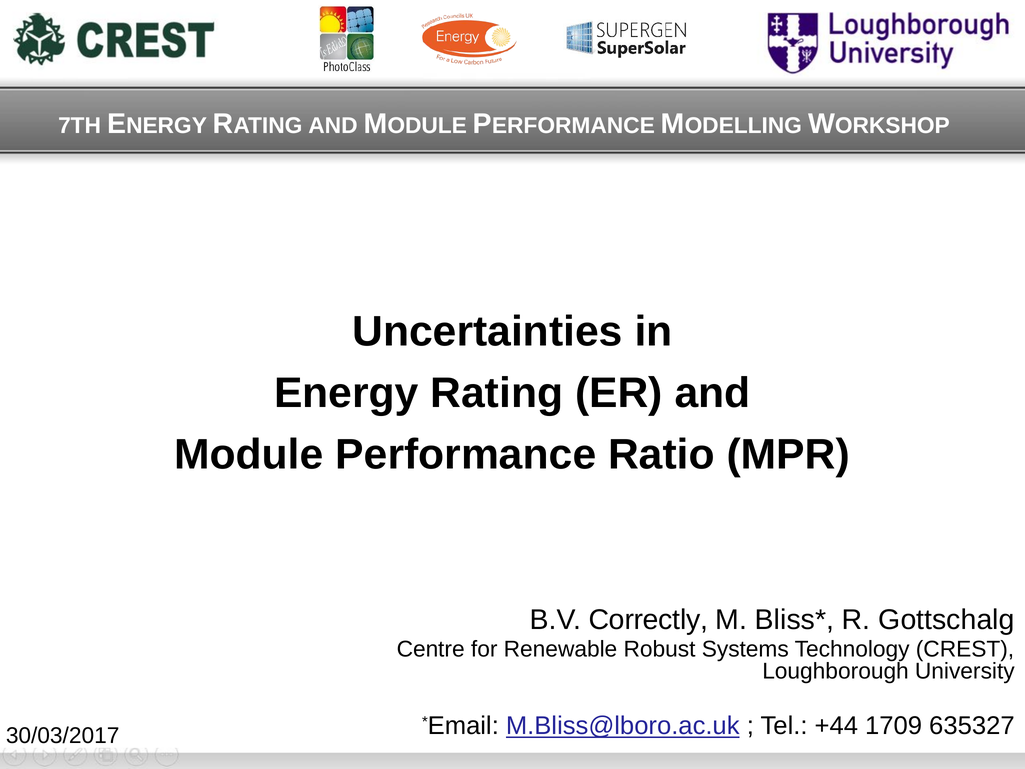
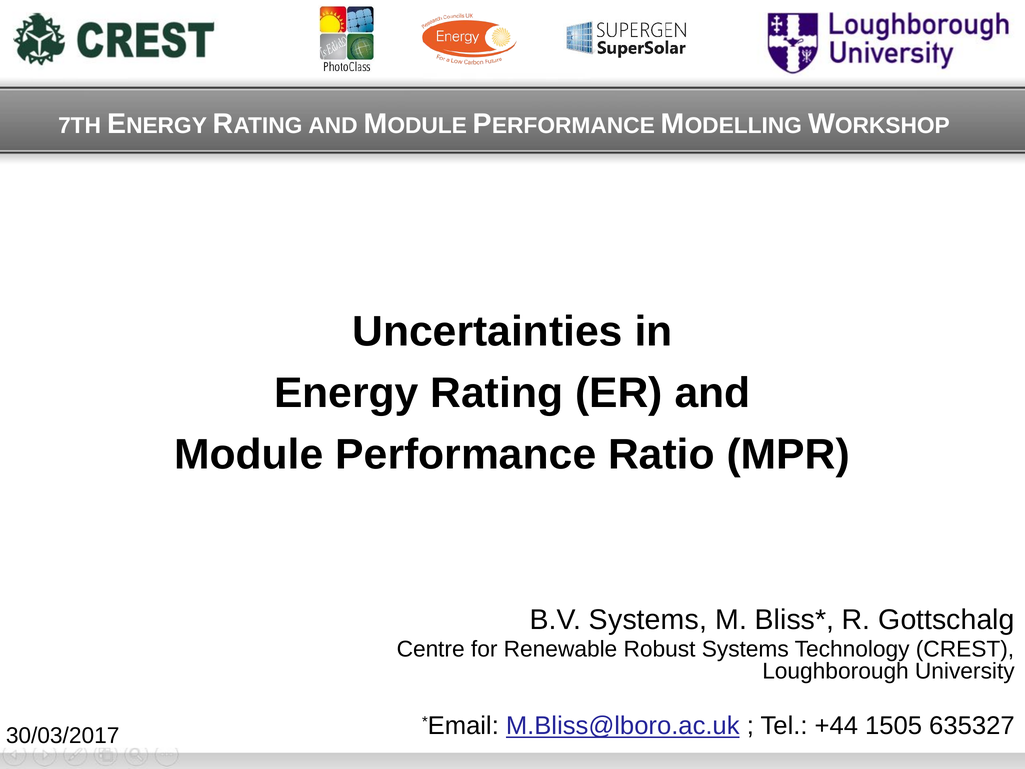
B.V Correctly: Correctly -> Systems (648, 620)
1709: 1709 -> 1505 (894, 726)
